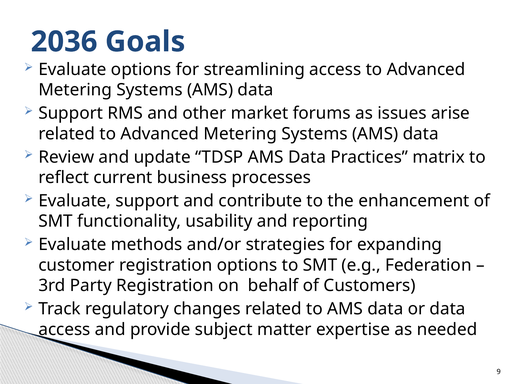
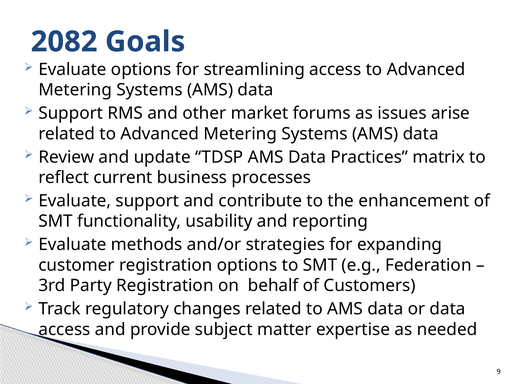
2036: 2036 -> 2082 (64, 42)
